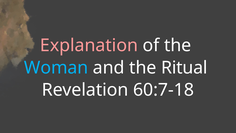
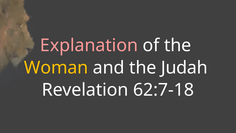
Woman colour: light blue -> yellow (56, 68)
Ritual: Ritual -> Judah (184, 68)
60:7-18: 60:7-18 -> 62:7-18 (164, 90)
